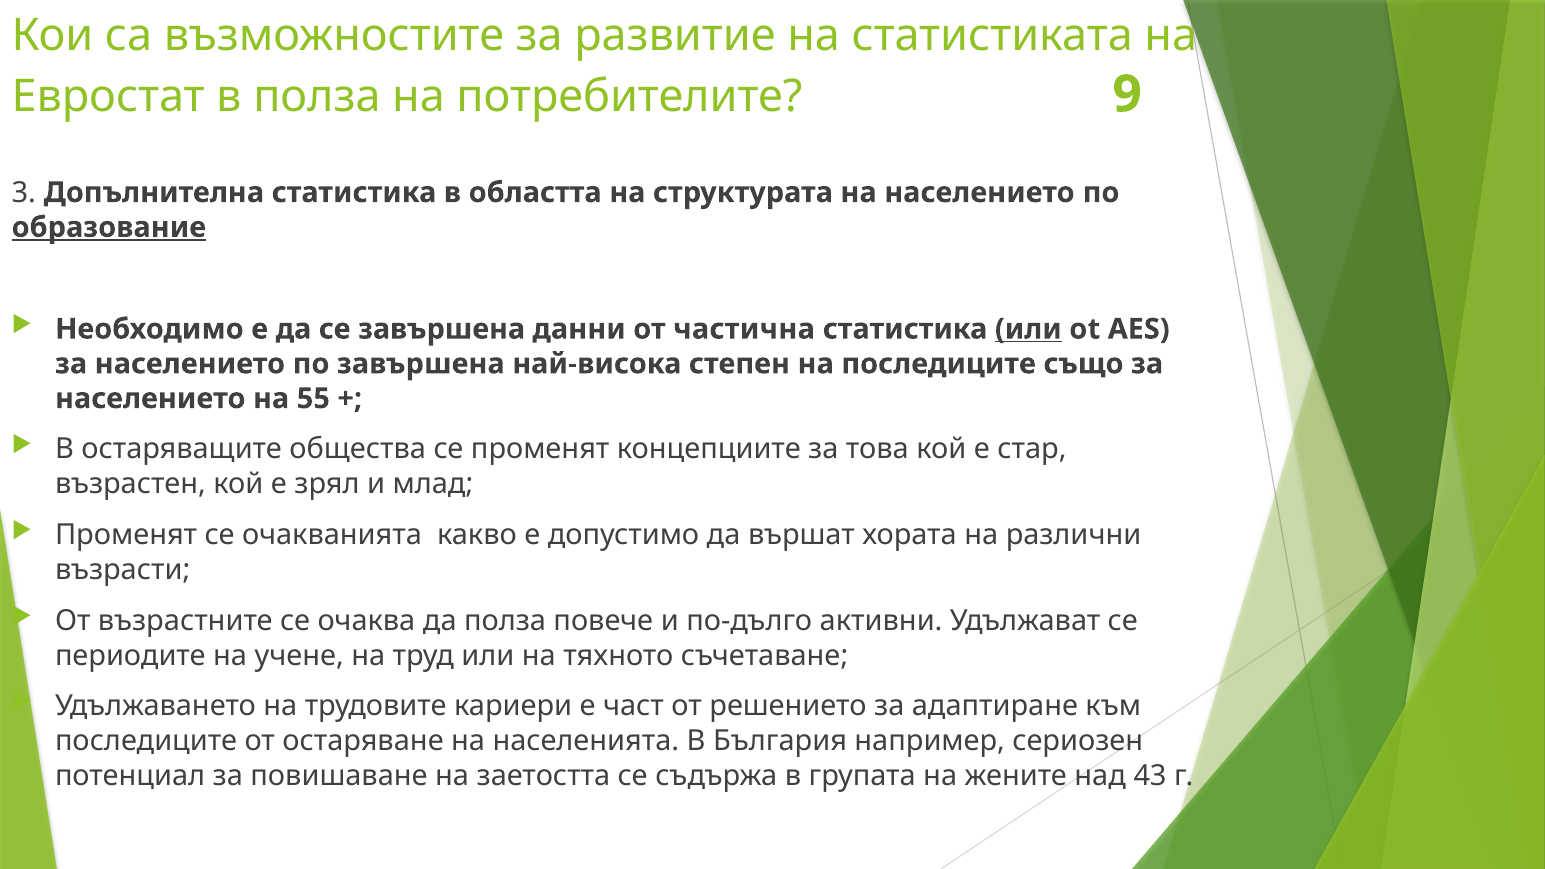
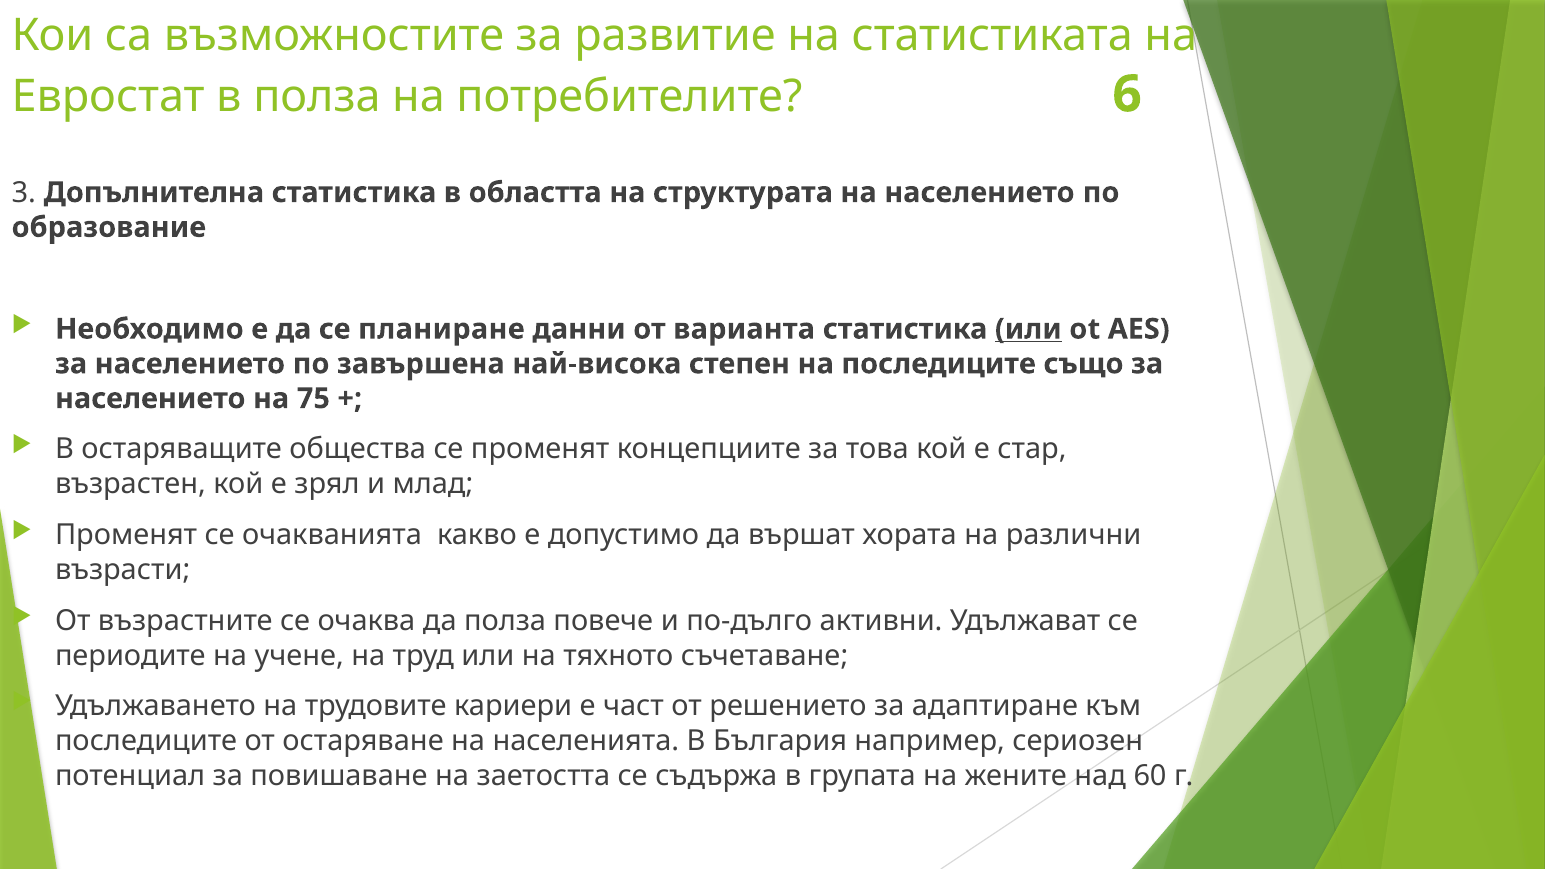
9: 9 -> 6 (1127, 94)
образование underline: present -> none (109, 227)
се завършена: завършена -> планиране (441, 329)
частична: частична -> варианта (744, 329)
55: 55 -> 75 (313, 399)
43: 43 -> 60 (1150, 776)
